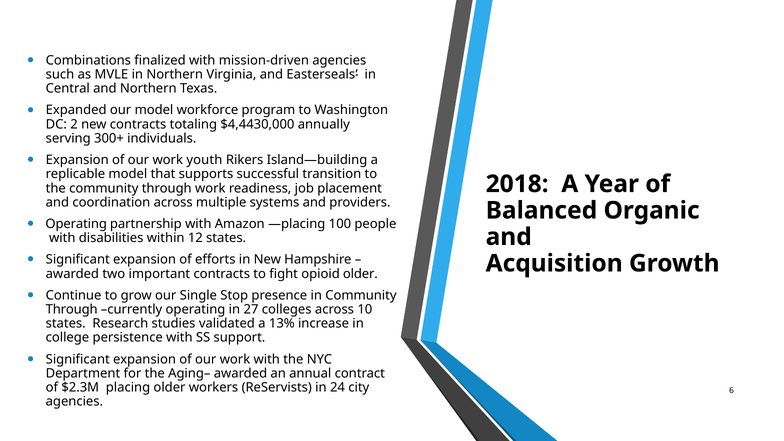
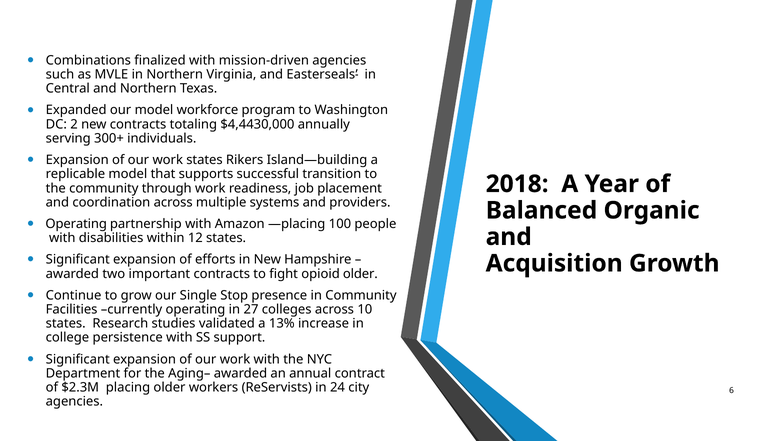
work youth: youth -> states (204, 160)
Through: Through -> Facilities (72, 309)
